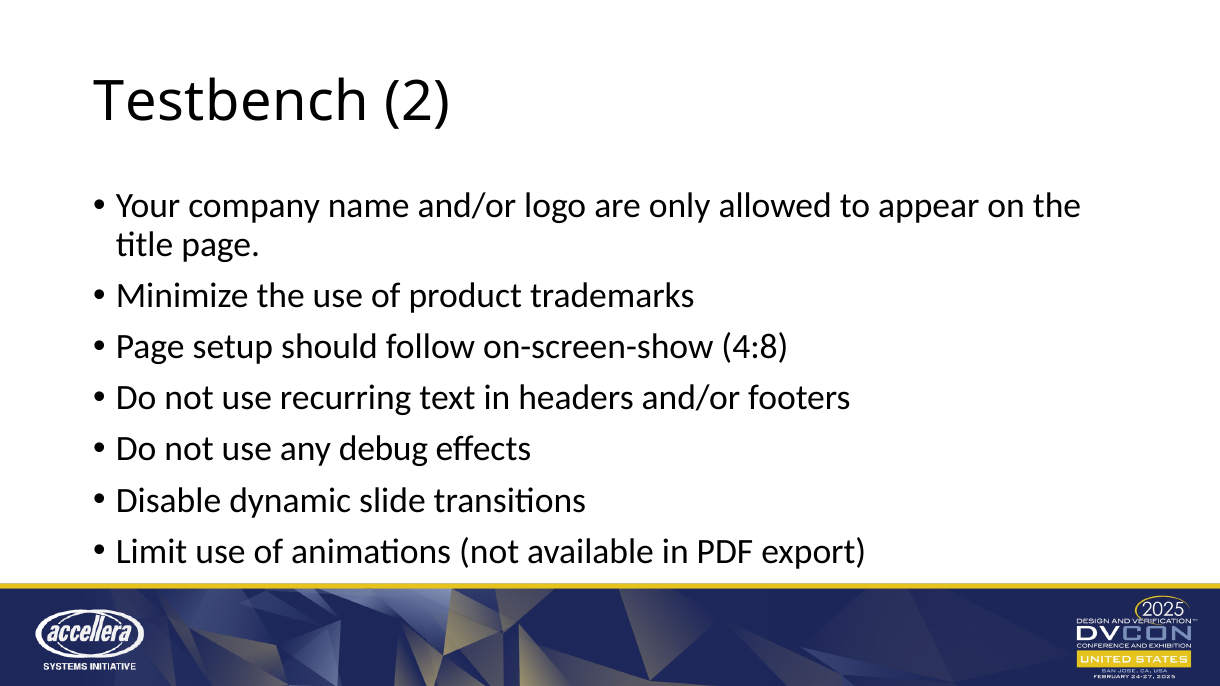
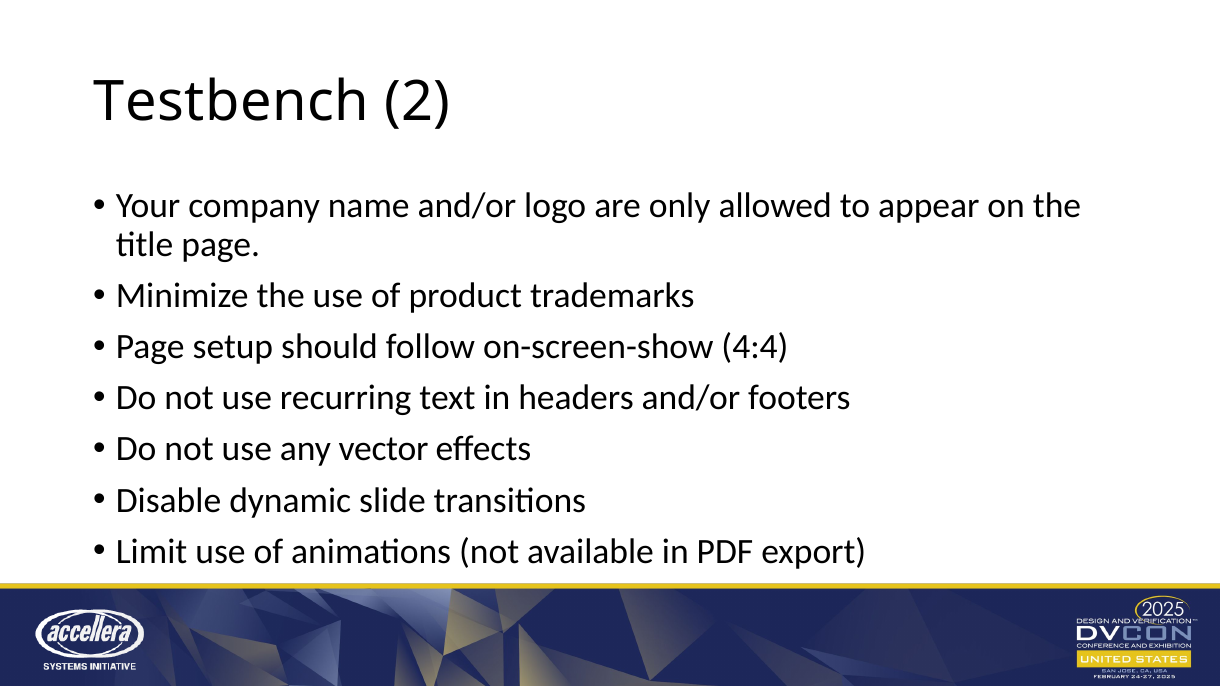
4:8: 4:8 -> 4:4 (755, 347)
debug: debug -> vector (384, 449)
